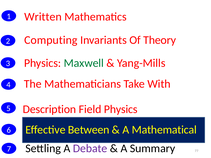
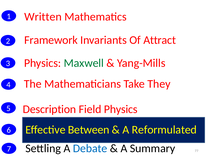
Computing: Computing -> Framework (51, 40)
Theory: Theory -> Attract (160, 40)
With: With -> They (159, 84)
Mathematical: Mathematical -> Reformulated (164, 130)
Debate colour: purple -> blue (90, 149)
